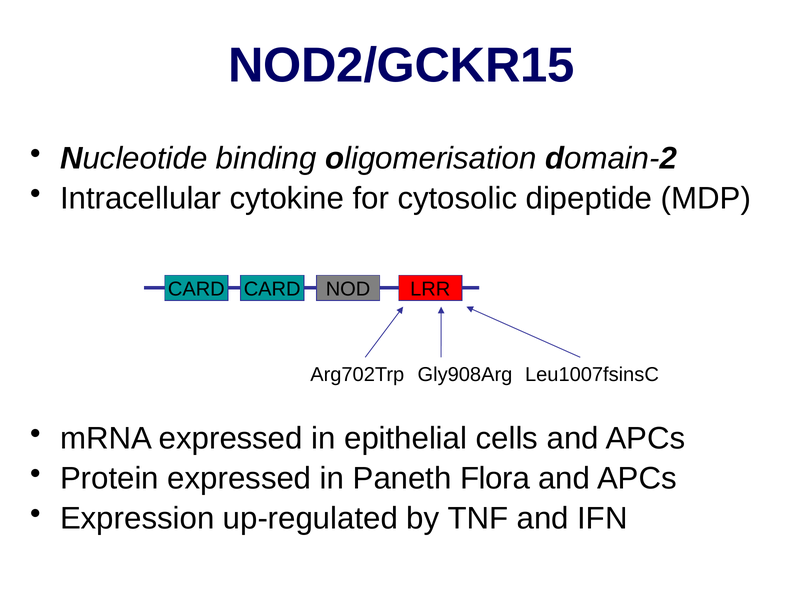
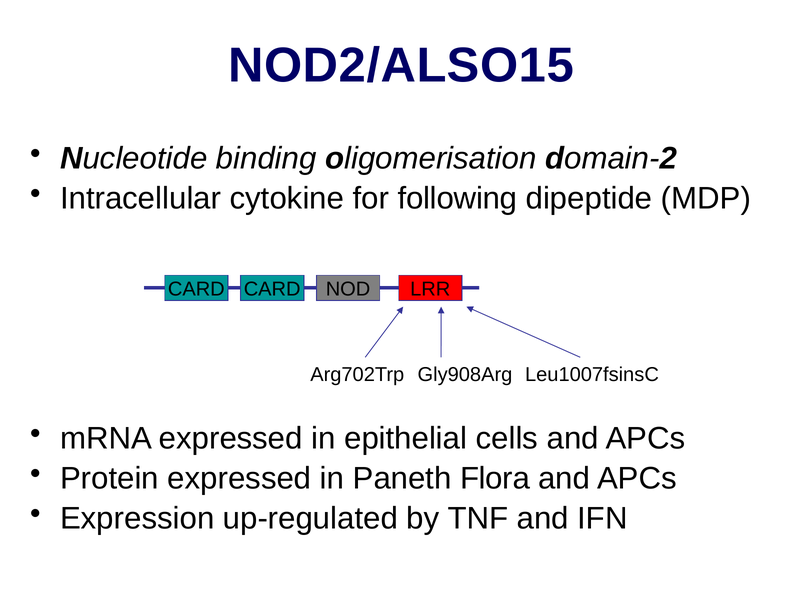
NOD2/GCKR15: NOD2/GCKR15 -> NOD2/ALSO15 (401, 65)
cytosolic: cytosolic -> following (457, 199)
